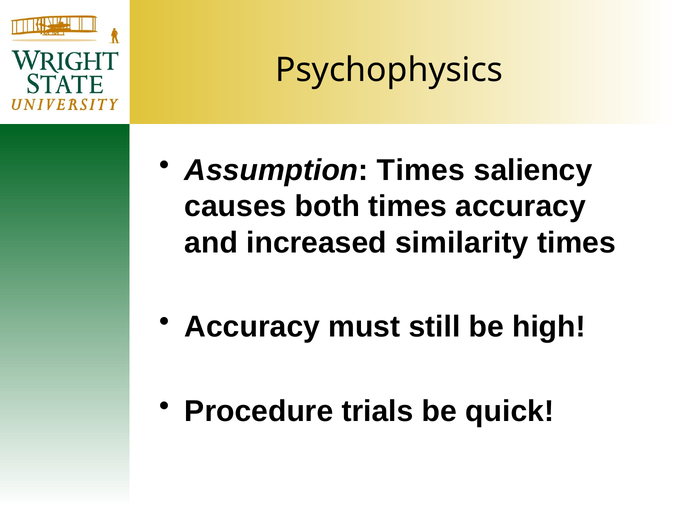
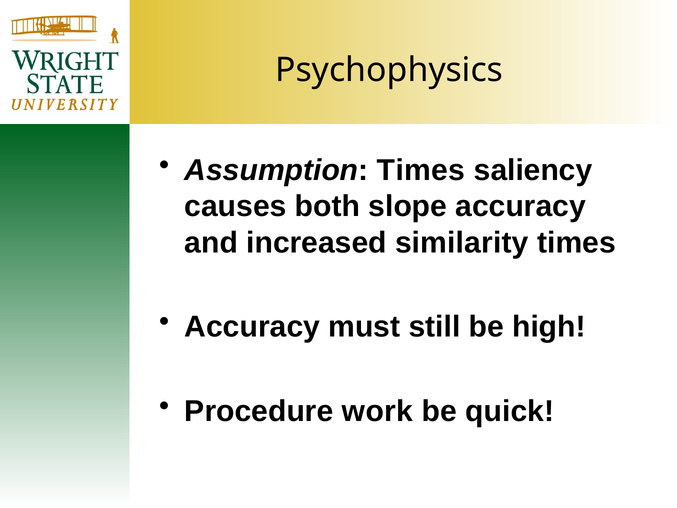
both times: times -> slope (408, 206)
trials: trials -> work (377, 411)
